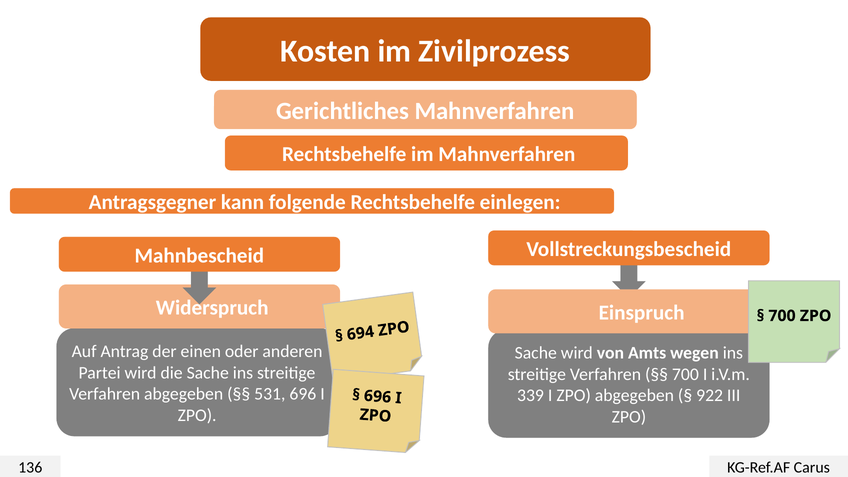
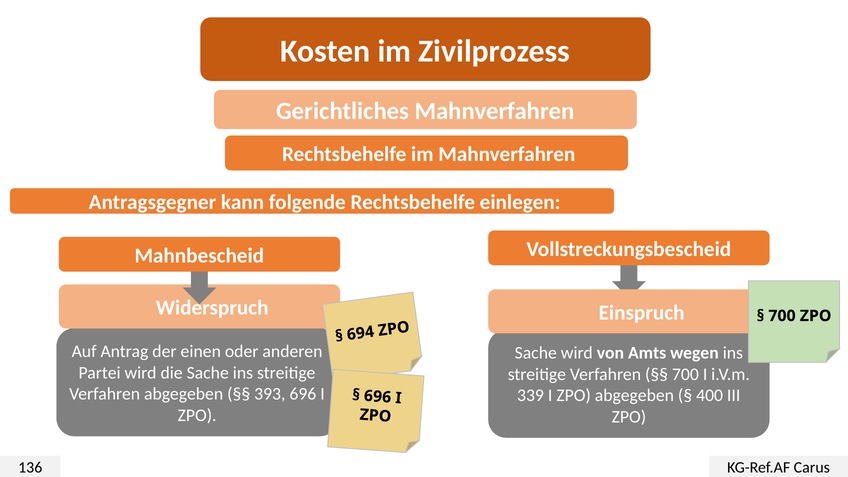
531: 531 -> 393 (270, 394)
922: 922 -> 400 (710, 396)
